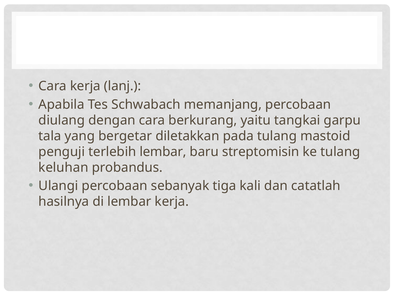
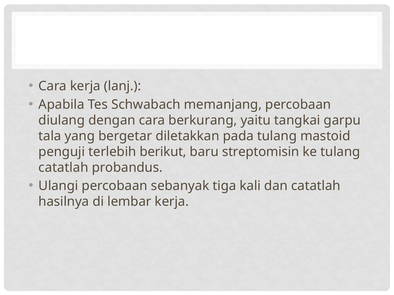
terlebih lembar: lembar -> berikut (163, 152)
keluhan: keluhan -> catatlah (63, 168)
